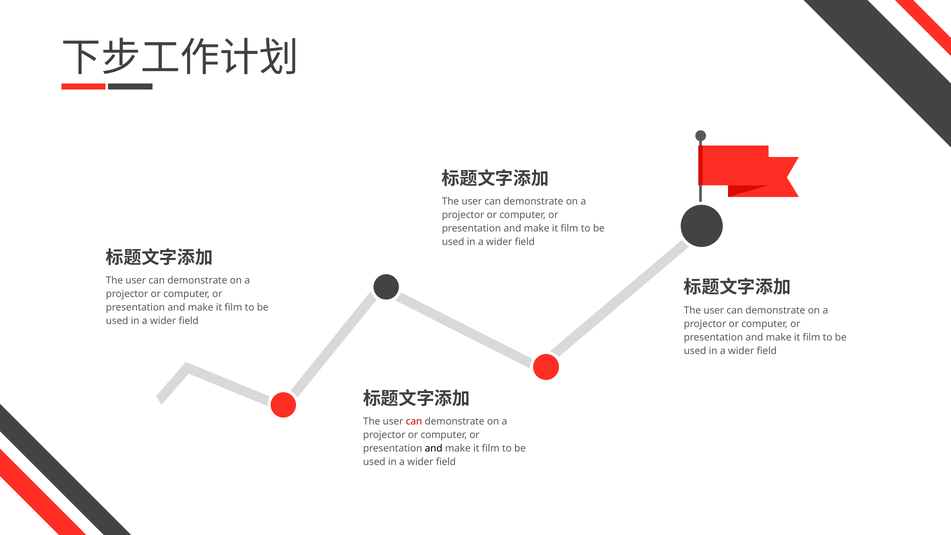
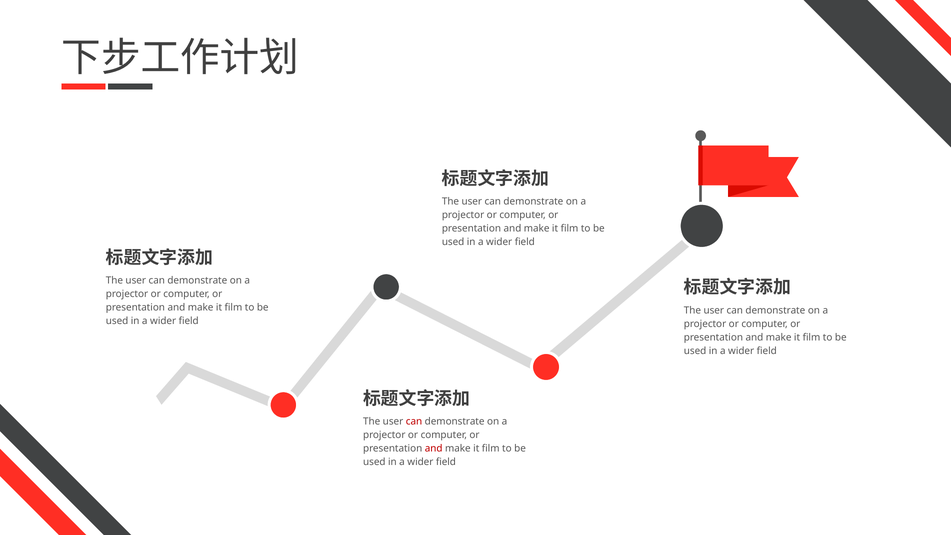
and colour: black -> red (434, 448)
